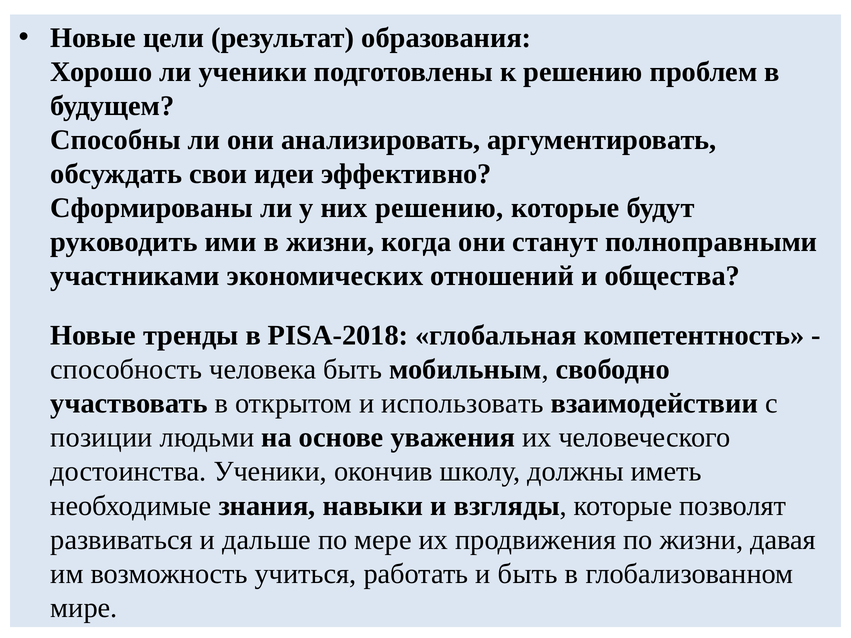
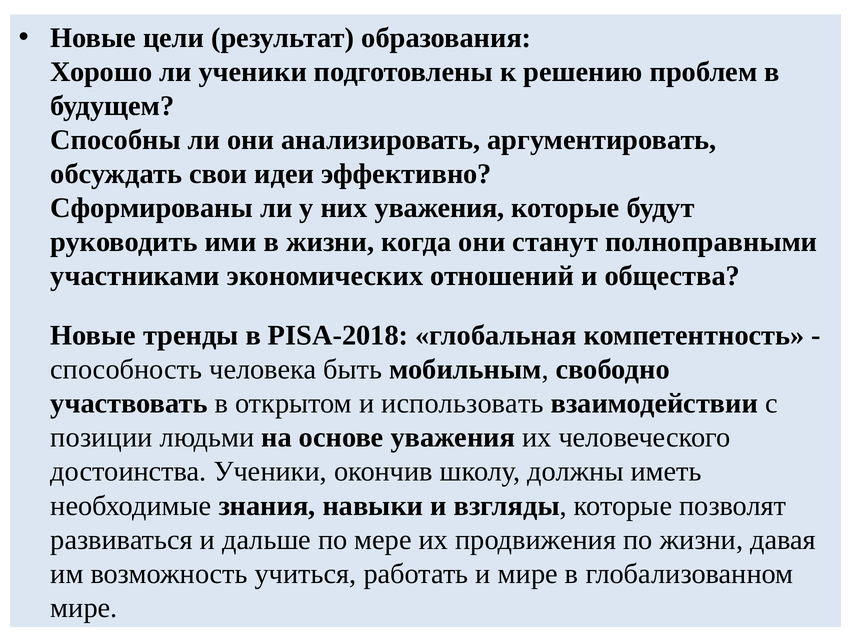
них решению: решению -> уважения (440, 208)
и быть: быть -> мире (528, 574)
